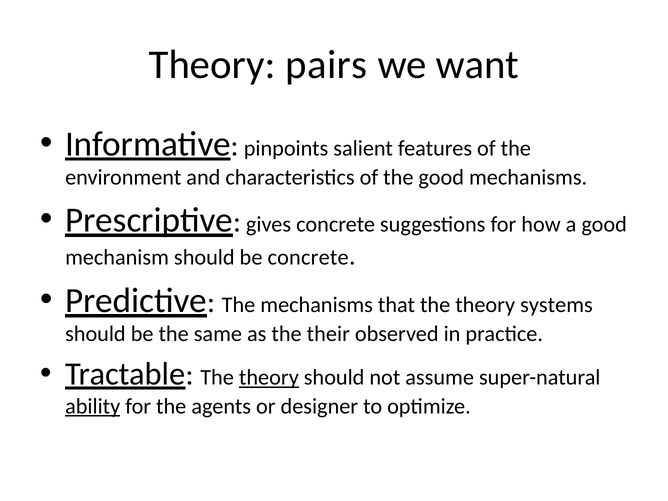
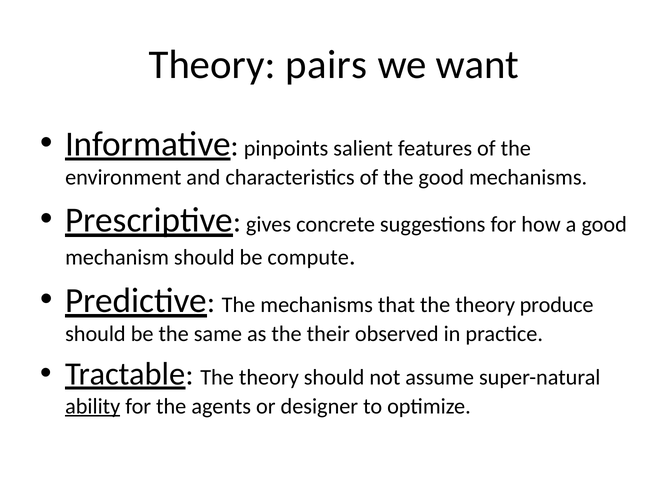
be concrete: concrete -> compute (308, 257)
systems: systems -> produce (557, 305)
theory underline: present -> none (269, 378)
